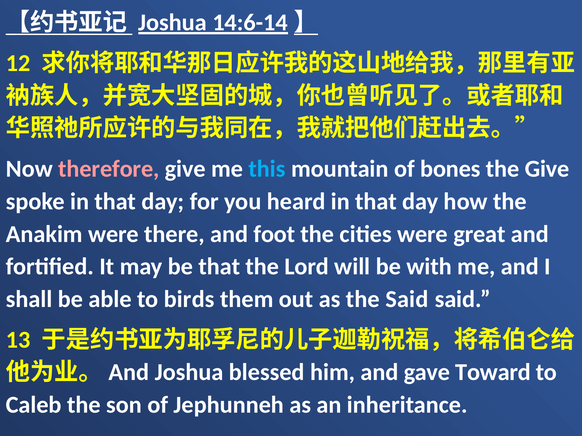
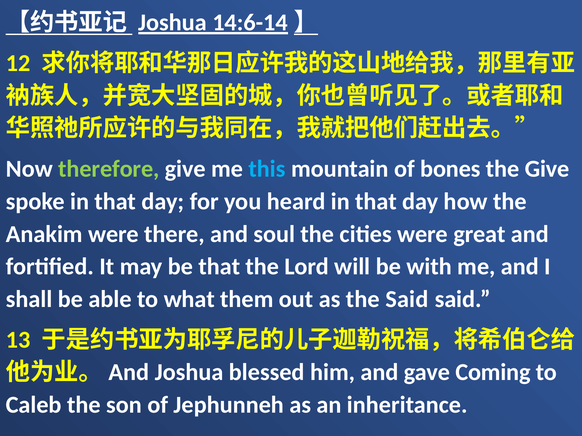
therefore colour: pink -> light green (109, 169)
foot: foot -> soul (274, 234)
birds: birds -> what (189, 299)
Toward: Toward -> Coming (493, 373)
